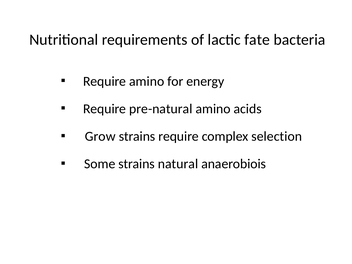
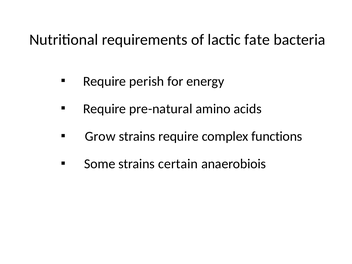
Require amino: amino -> perish (147, 81)
selection: selection -> functions (277, 136)
natural: natural -> certain (178, 164)
